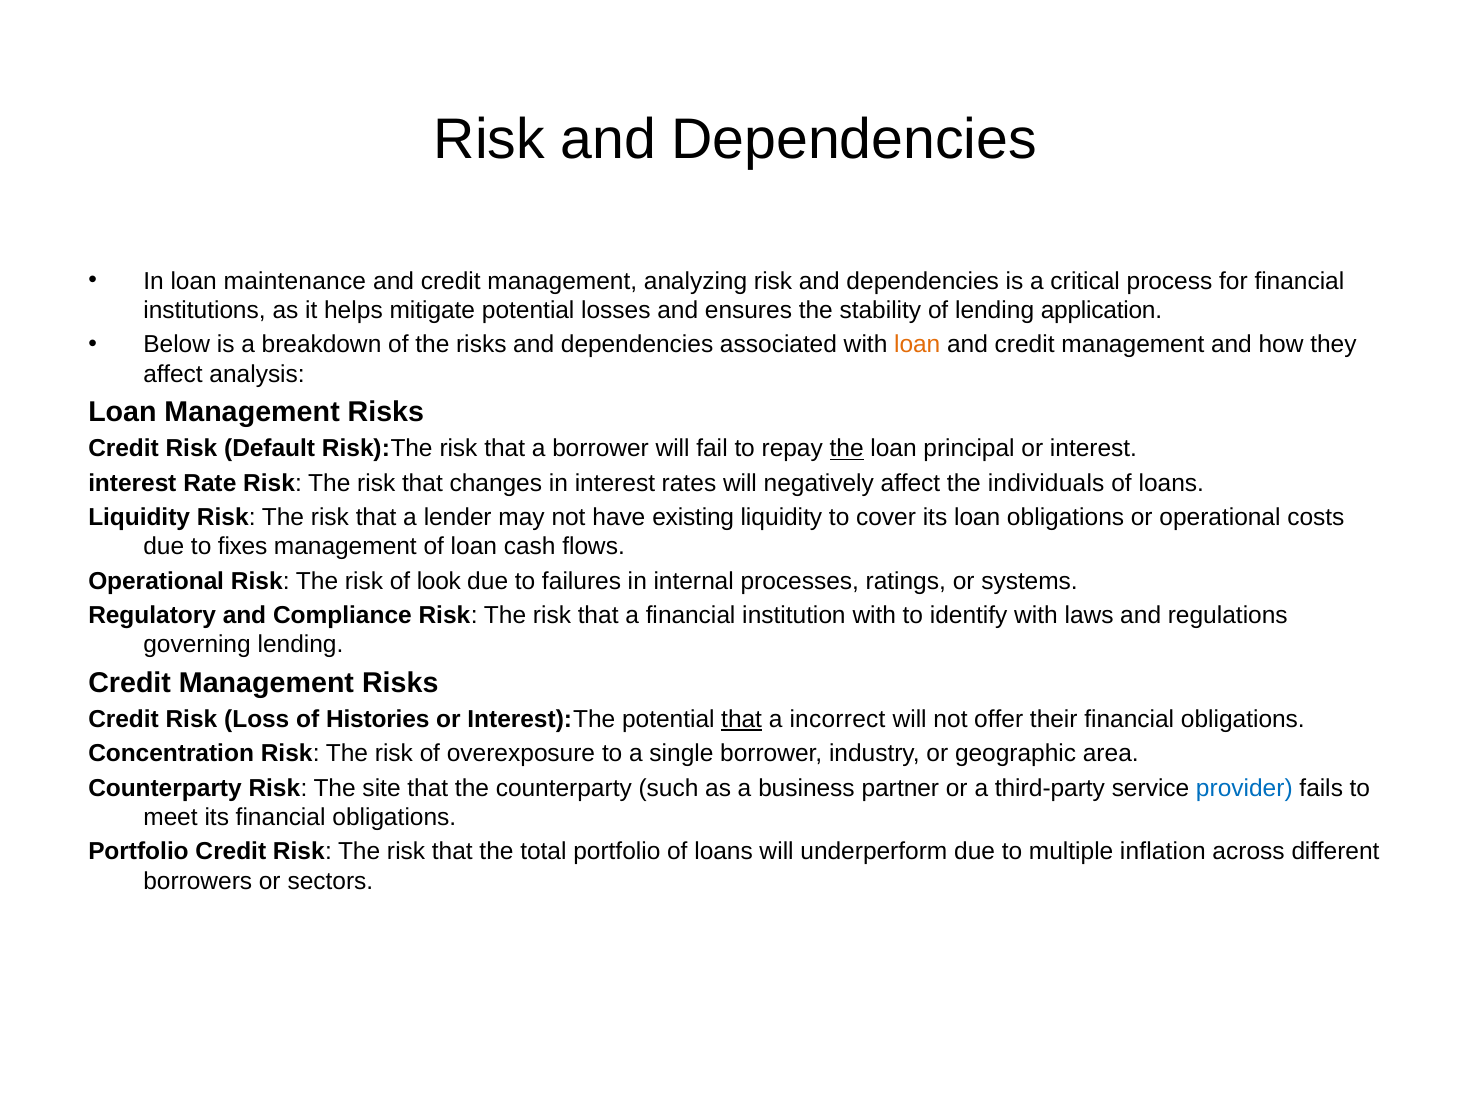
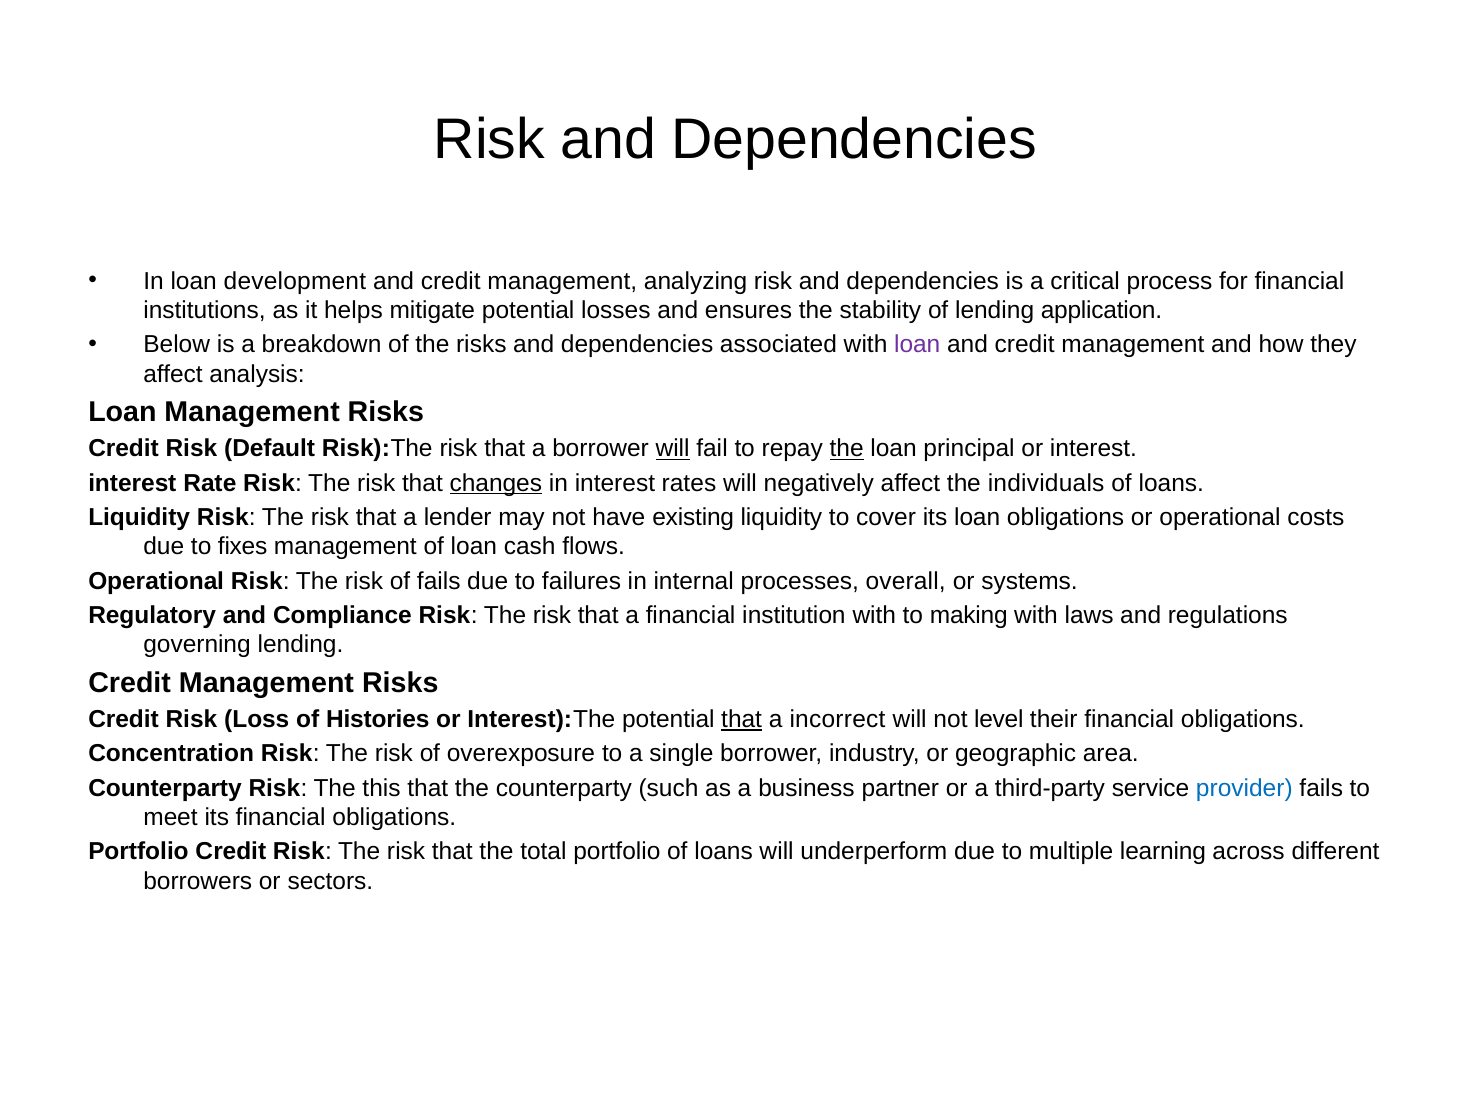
maintenance: maintenance -> development (295, 281)
loan colour: orange -> purple (917, 345)
will underline: none -> present (673, 449)
changes underline: none -> present (496, 483)
of look: look -> fails (439, 581)
ratings: ratings -> overall (906, 581)
identify: identify -> making (969, 616)
offer: offer -> level (999, 720)
site: site -> this (382, 788)
inflation: inflation -> learning (1163, 852)
